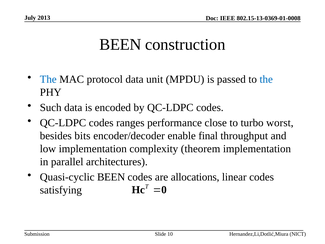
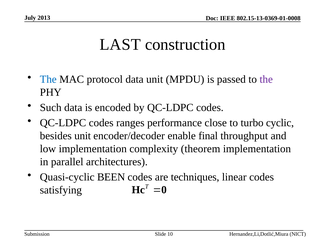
BEEN: BEEN -> LAST (120, 44)
the colour: blue -> purple (266, 79)
worst: worst -> cyclic (280, 123)
besides bits: bits -> unit (83, 136)
allocations: allocations -> techniques (195, 177)
